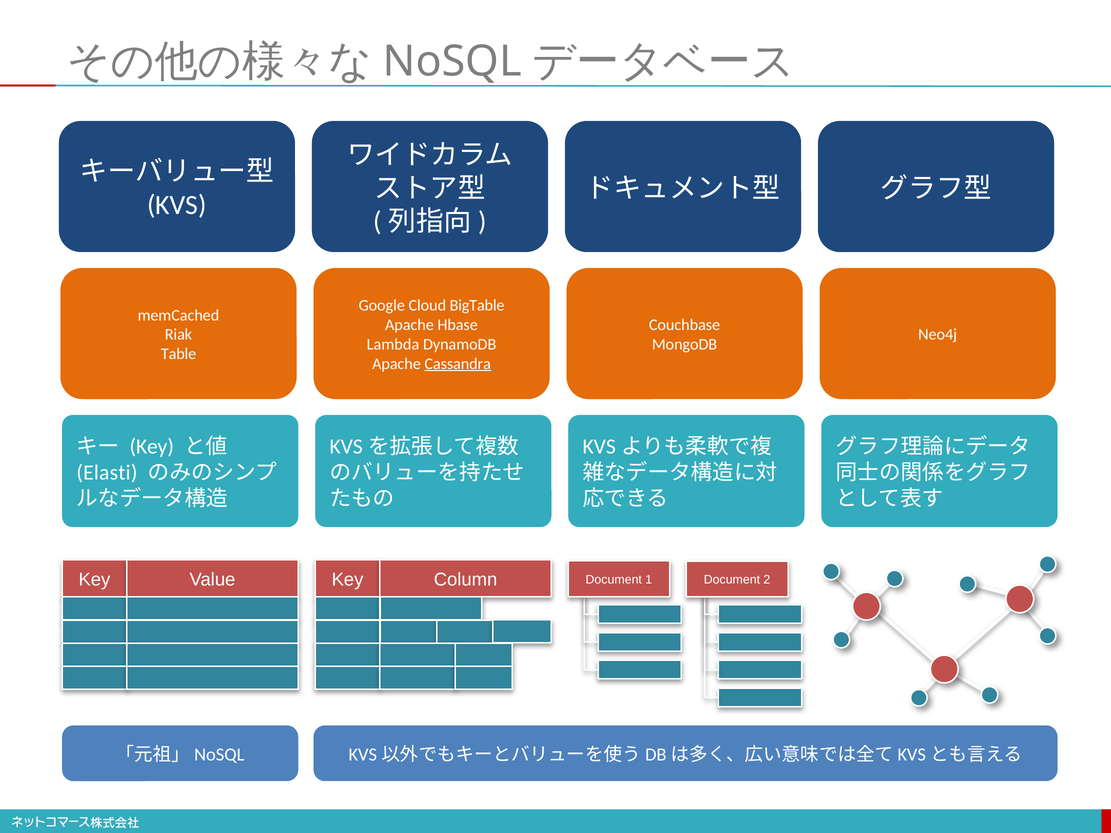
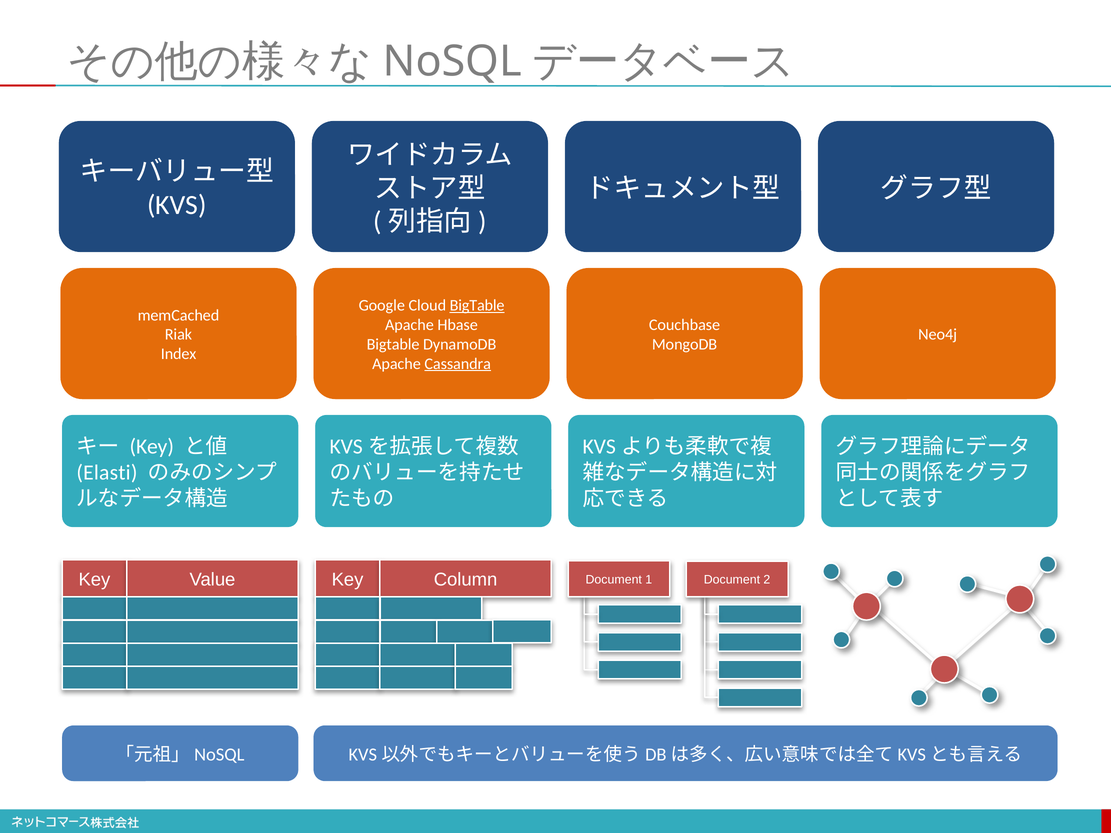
BigTable underline: none -> present (477, 306)
Lambda: Lambda -> Bigtable (393, 344)
Table: Table -> Index (179, 354)
